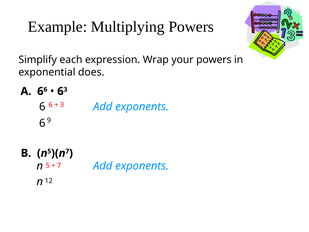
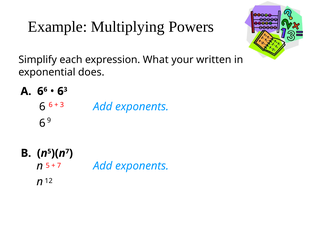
Wrap: Wrap -> What (156, 60)
your powers: powers -> written (214, 60)
